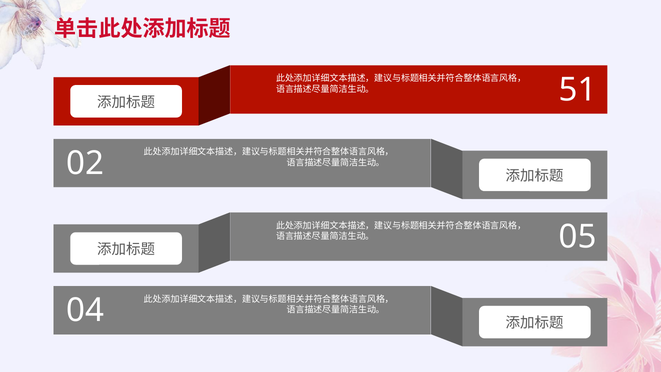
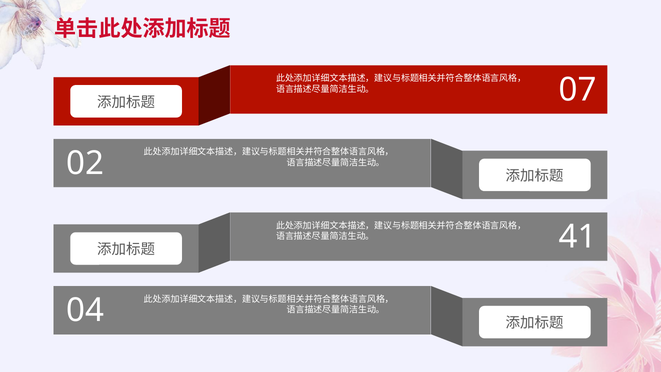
51: 51 -> 07 (578, 90)
05: 05 -> 41 (578, 237)
